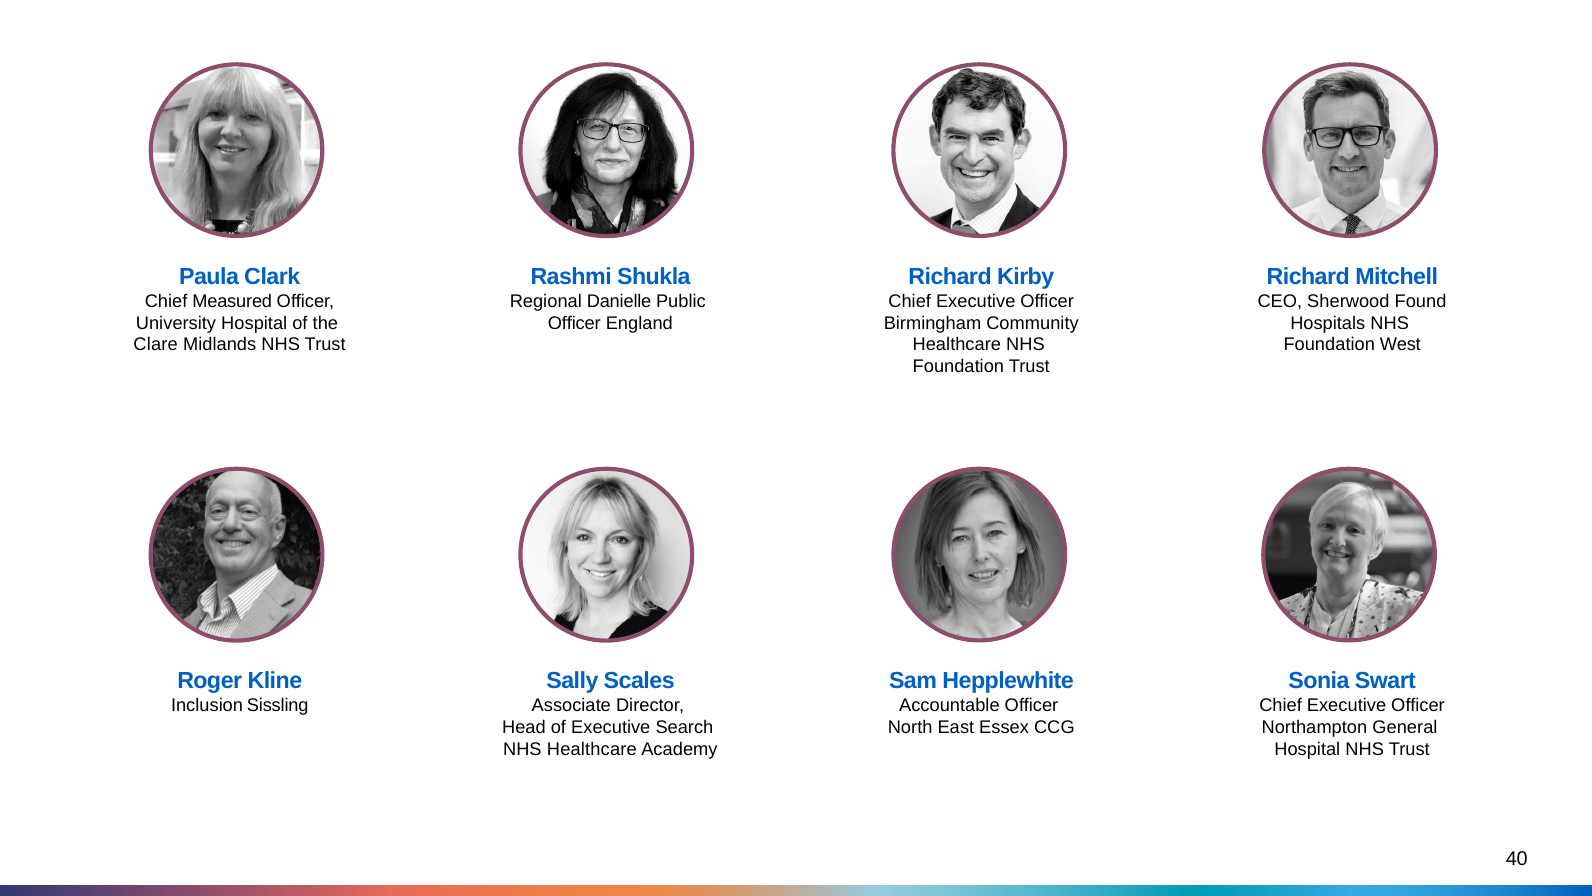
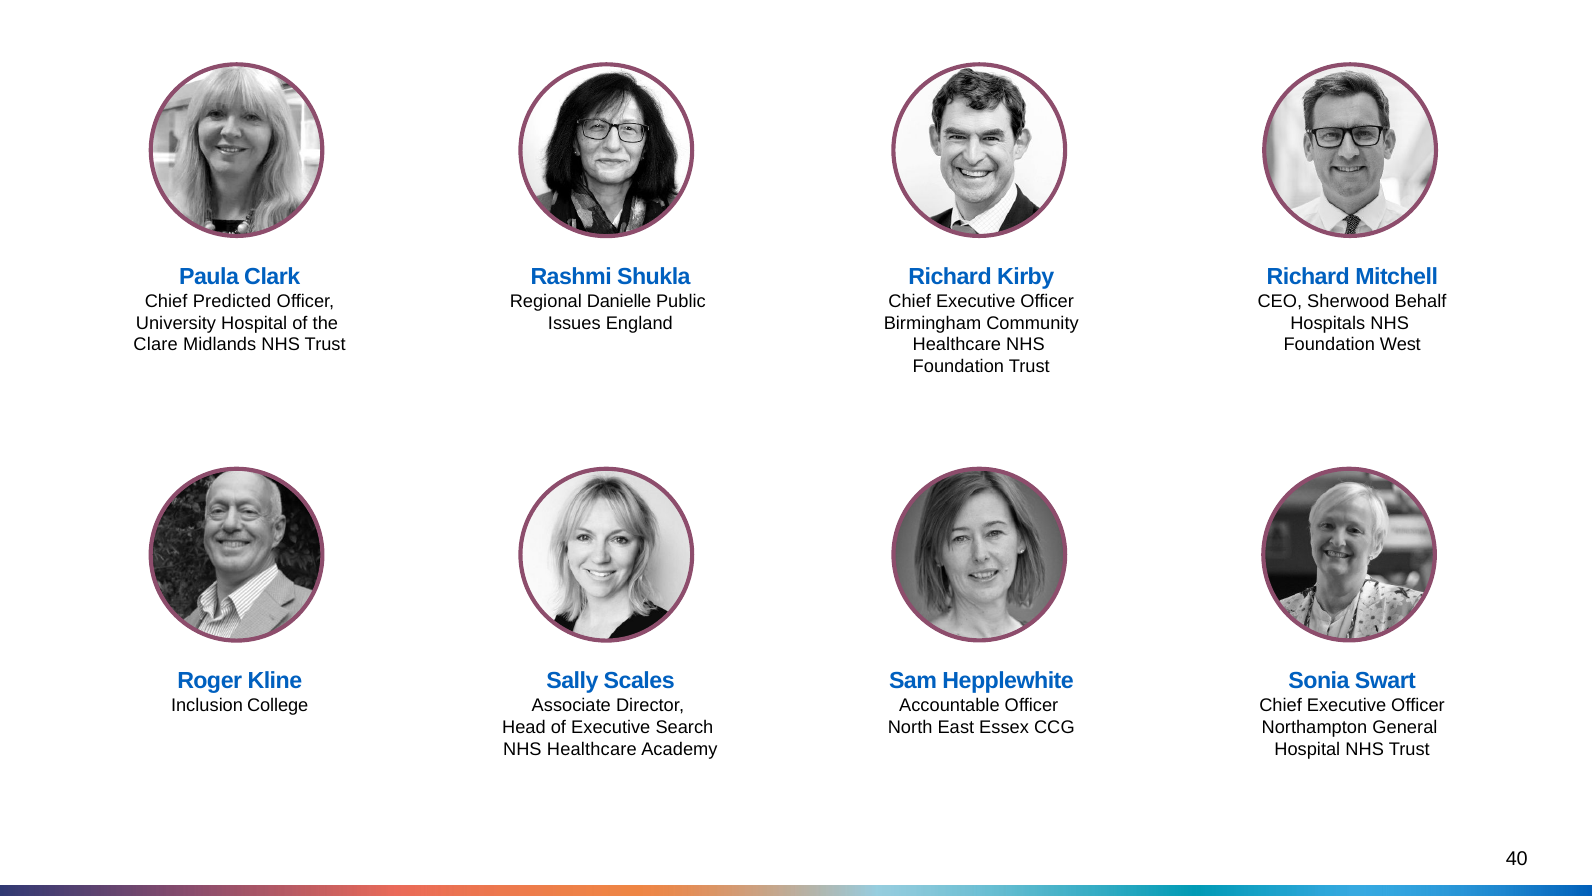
Measured: Measured -> Predicted (232, 301)
Found: Found -> Behalf (1421, 301)
Officer: Officer -> Issues (574, 323)
Sissling: Sissling -> College (278, 705)
